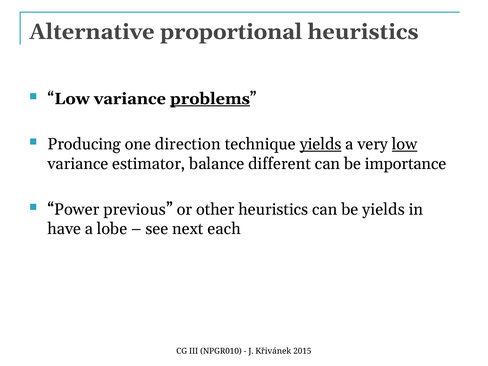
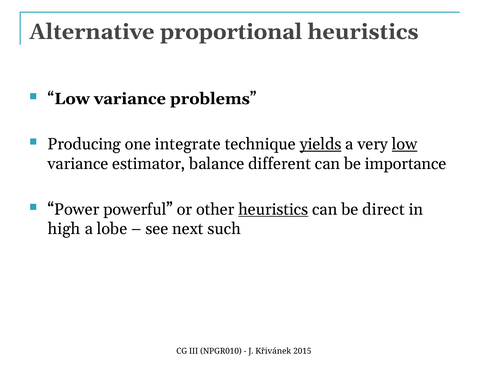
problems underline: present -> none (210, 99)
direction: direction -> integrate (188, 144)
previous: previous -> powerful (138, 209)
heuristics underline: none -> present (273, 209)
be yields: yields -> direct (383, 209)
have: have -> high (64, 229)
each: each -> such (224, 229)
